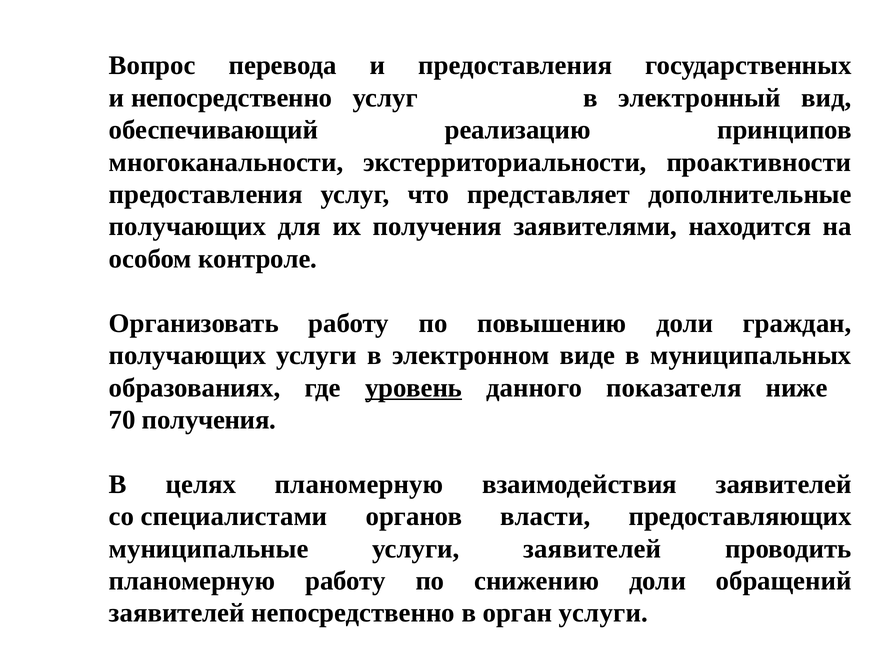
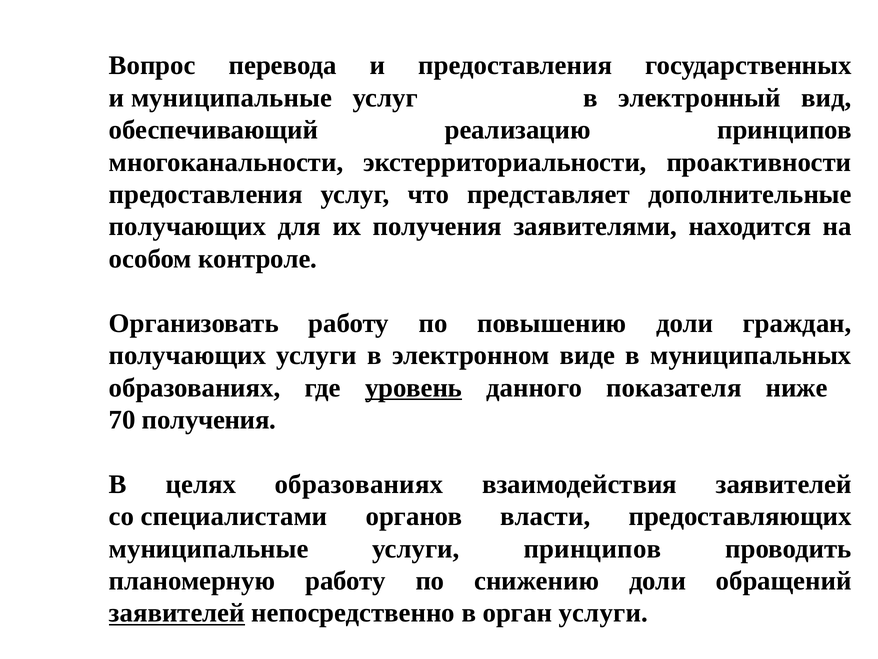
и непосредственно: непосредственно -> муниципальные (232, 98)
целях планомерную: планомерную -> образованиях (359, 484)
услуги заявителей: заявителей -> принципов (592, 548)
заявителей underline: none -> present (177, 613)
